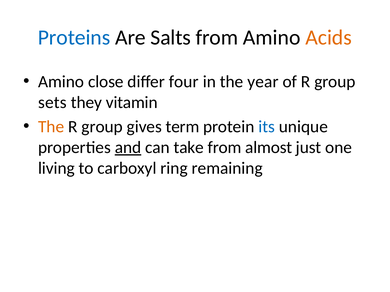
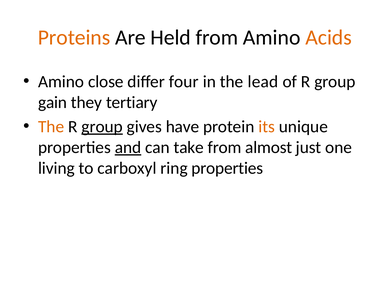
Proteins colour: blue -> orange (74, 38)
Salts: Salts -> Held (171, 38)
year: year -> lead (263, 82)
sets: sets -> gain (53, 103)
vitamin: vitamin -> tertiary (132, 103)
group underline: none -> present (102, 127)
term: term -> have (182, 127)
its colour: blue -> orange (267, 127)
ring remaining: remaining -> properties (227, 169)
